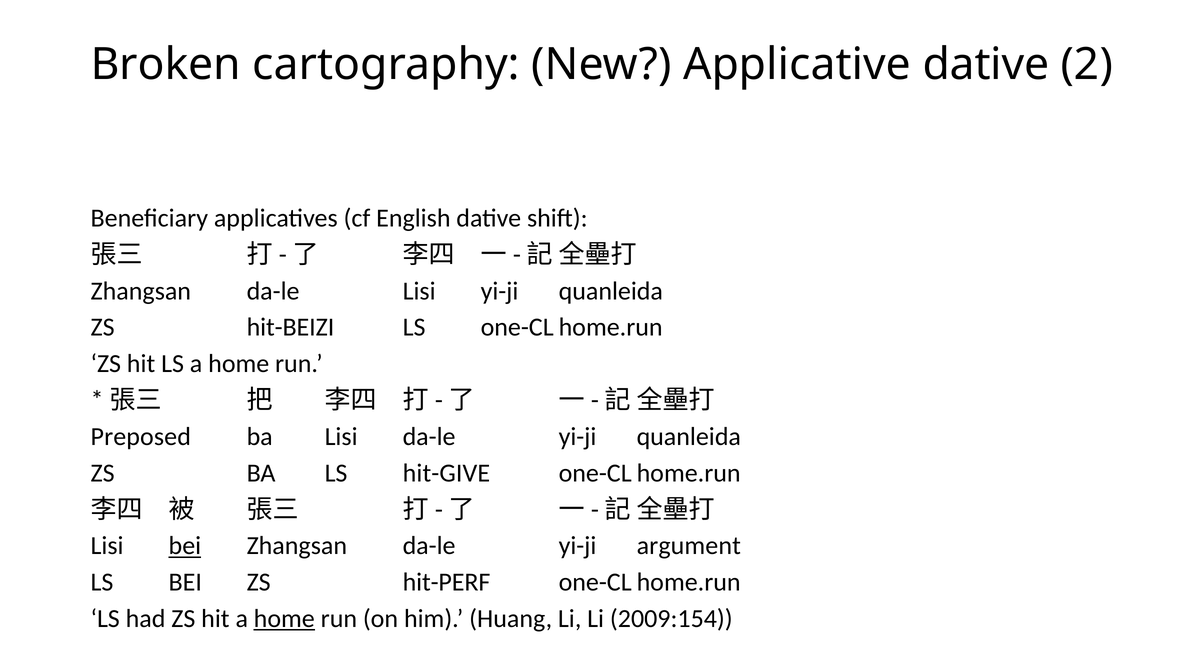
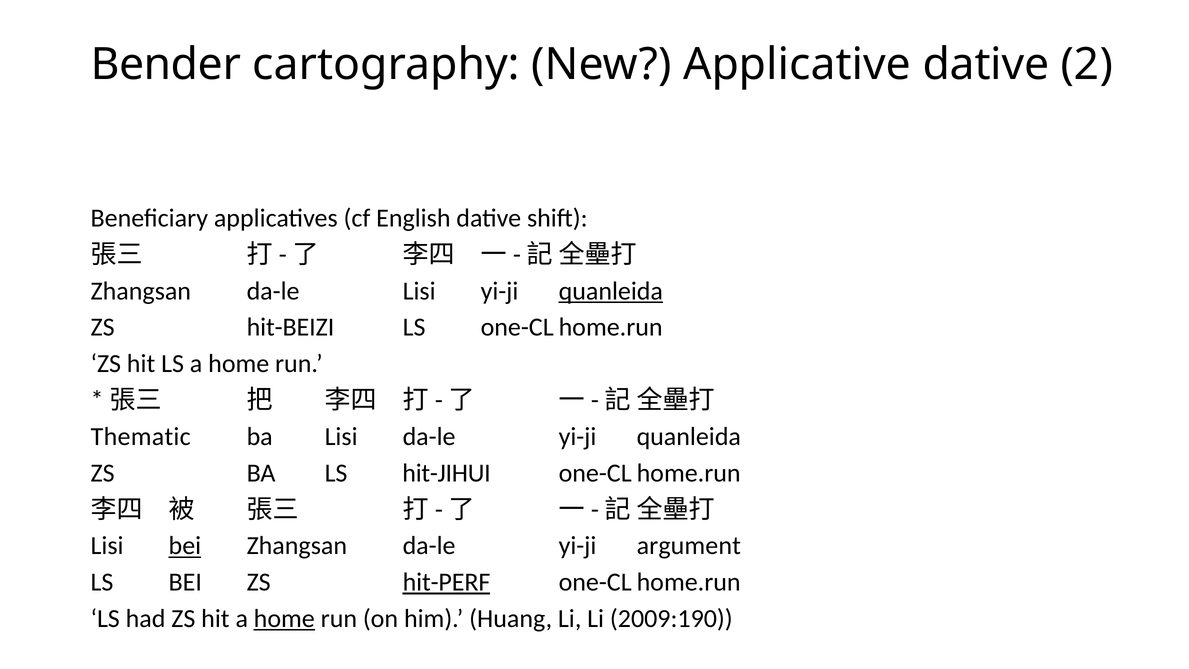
Broken: Broken -> Bender (166, 64)
quanleida underline: none -> present (611, 291)
Preposed: Preposed -> Thematic (141, 437)
hit-GIVE: hit-GIVE -> hit-JIHUI (447, 473)
hit-PERF underline: none -> present (446, 582)
2009:154: 2009:154 -> 2009:190 (671, 619)
